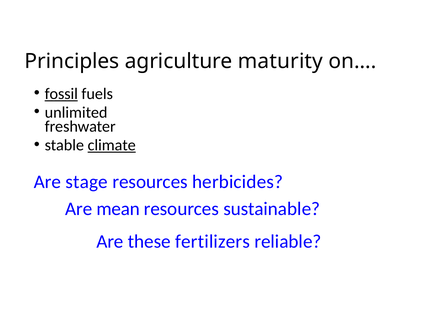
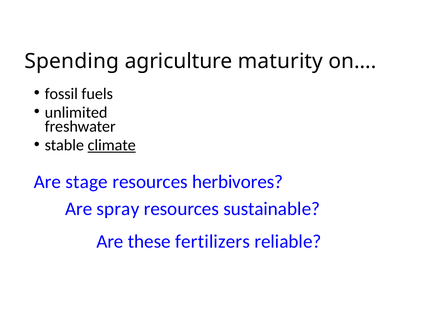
Principles: Principles -> Spending (72, 61)
fossil underline: present -> none (61, 94)
herbicides: herbicides -> herbivores (238, 182)
mean: mean -> spray (118, 209)
